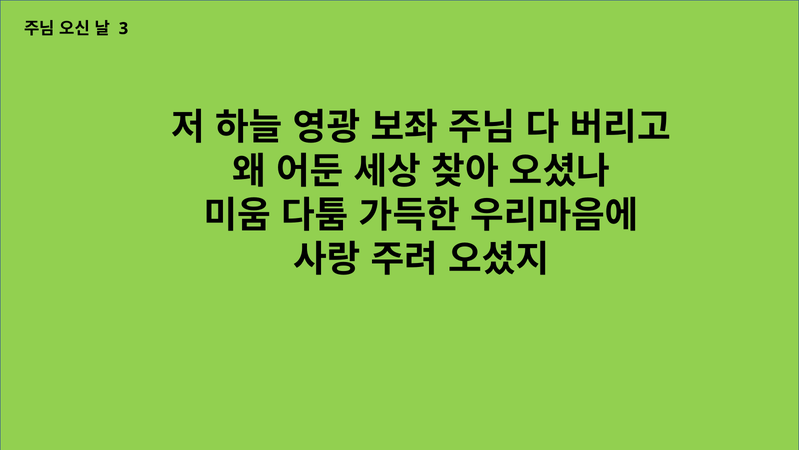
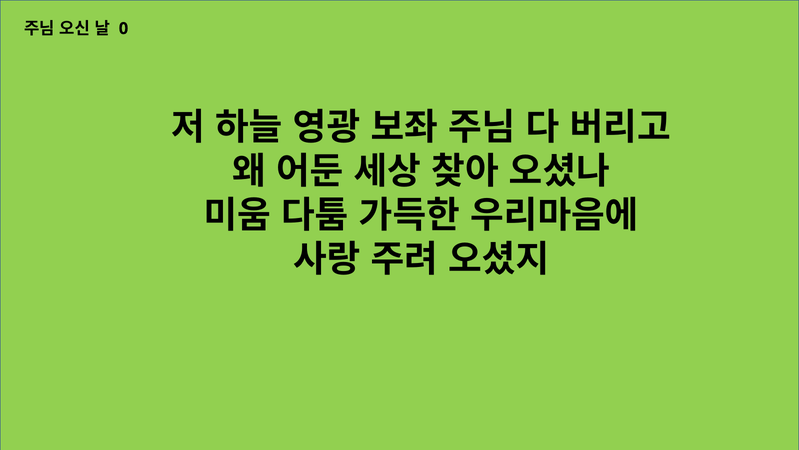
3: 3 -> 0 (124, 29)
